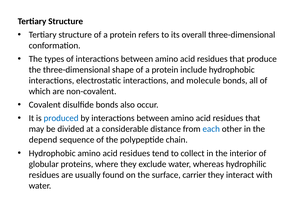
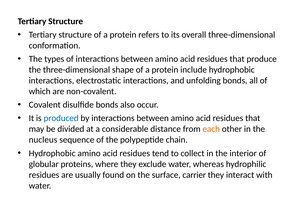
molecule: molecule -> unfolding (203, 81)
each colour: blue -> orange (211, 129)
depend: depend -> nucleus (43, 140)
